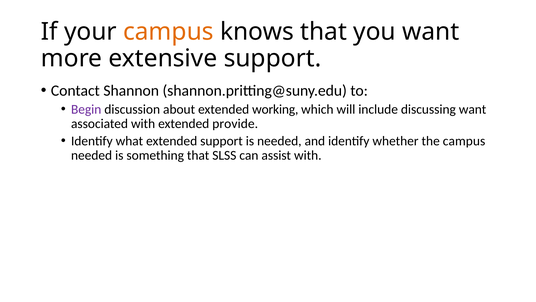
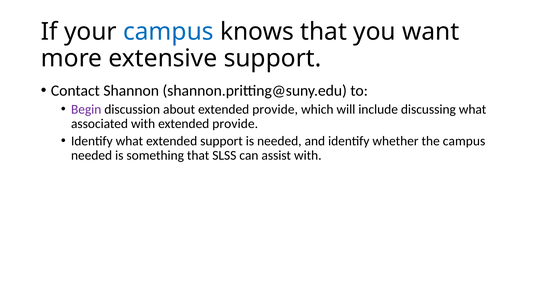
campus colour: orange -> blue (168, 32)
about extended working: working -> provide (275, 109)
discussing want: want -> what (473, 109)
